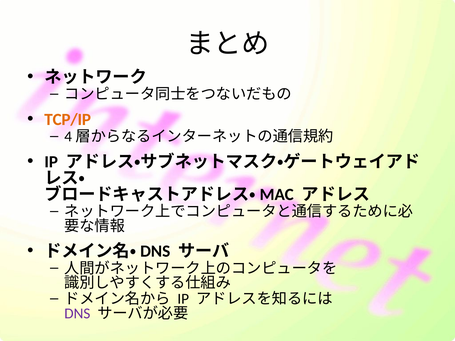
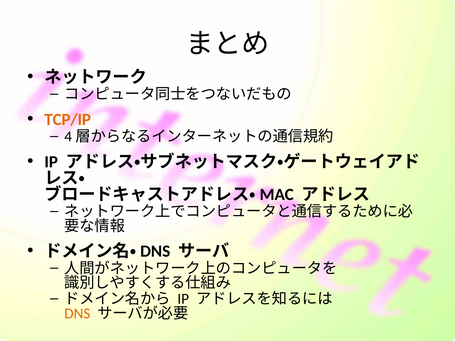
DNS colour: purple -> orange (77, 314)
